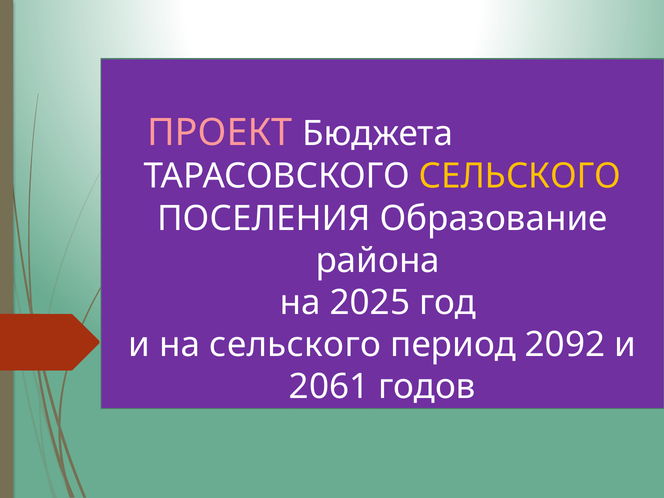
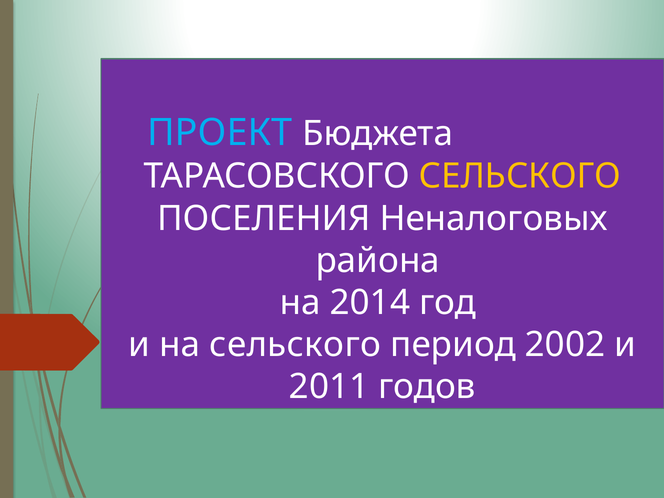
ПРОЕКТ colour: pink -> light blue (220, 133)
Образование: Образование -> Неналоговых (494, 218)
2025: 2025 -> 2014 (370, 303)
2092: 2092 -> 2002 (565, 345)
2061: 2061 -> 2011 (329, 387)
